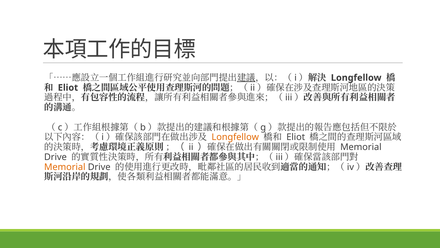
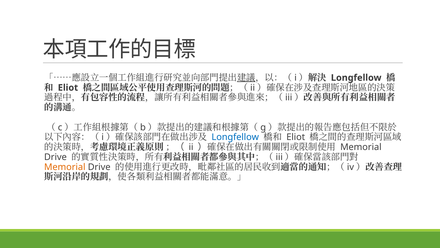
Longfellow colour: orange -> blue (235, 137)
